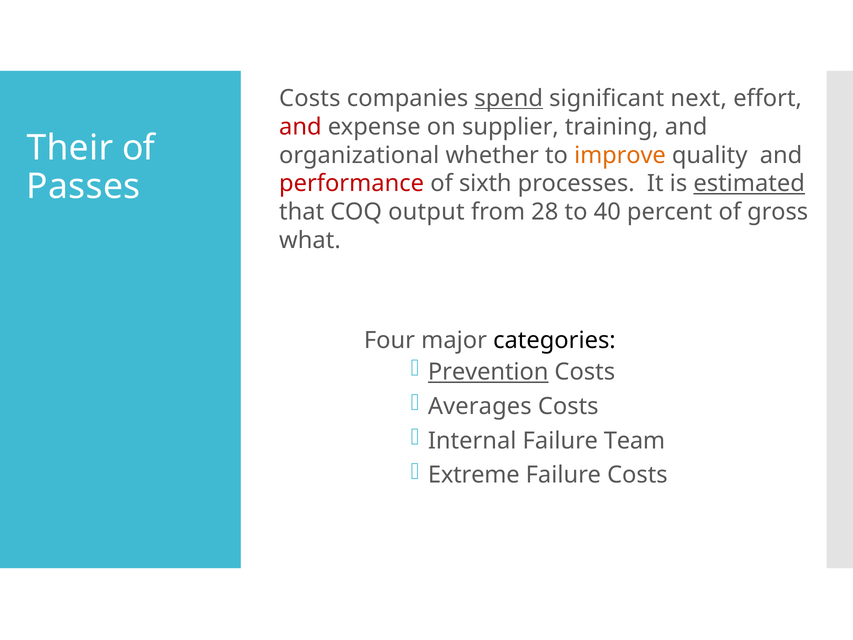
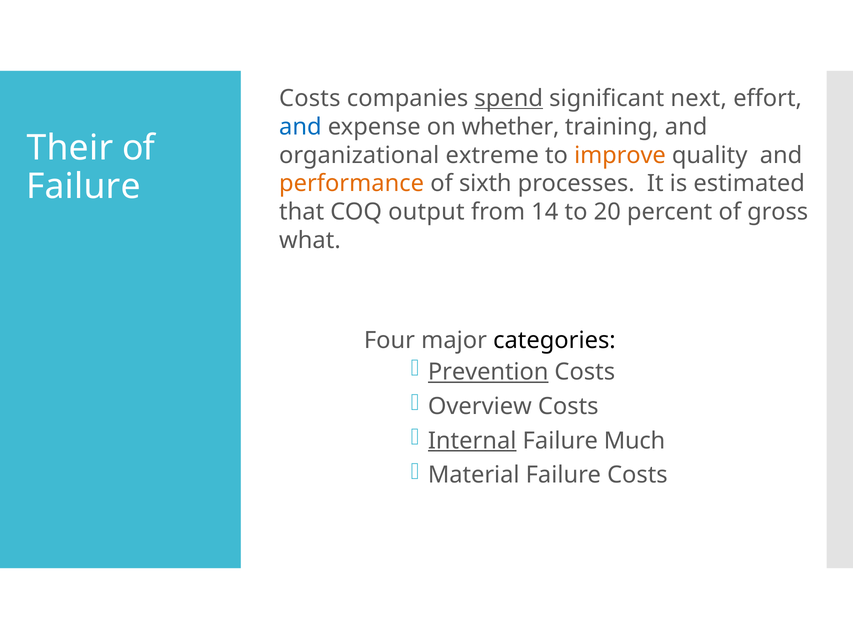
and colour: red -> blue (300, 127)
supplier: supplier -> whether (511, 127)
whether: whether -> extreme (492, 155)
Passes: Passes -> Failure (83, 187)
performance colour: red -> orange (352, 184)
estimated underline: present -> none (749, 184)
28: 28 -> 14 (545, 212)
40: 40 -> 20 (607, 212)
Averages: Averages -> Overview (480, 406)
Internal underline: none -> present (472, 441)
Team: Team -> Much (634, 441)
Extreme: Extreme -> Material (474, 475)
